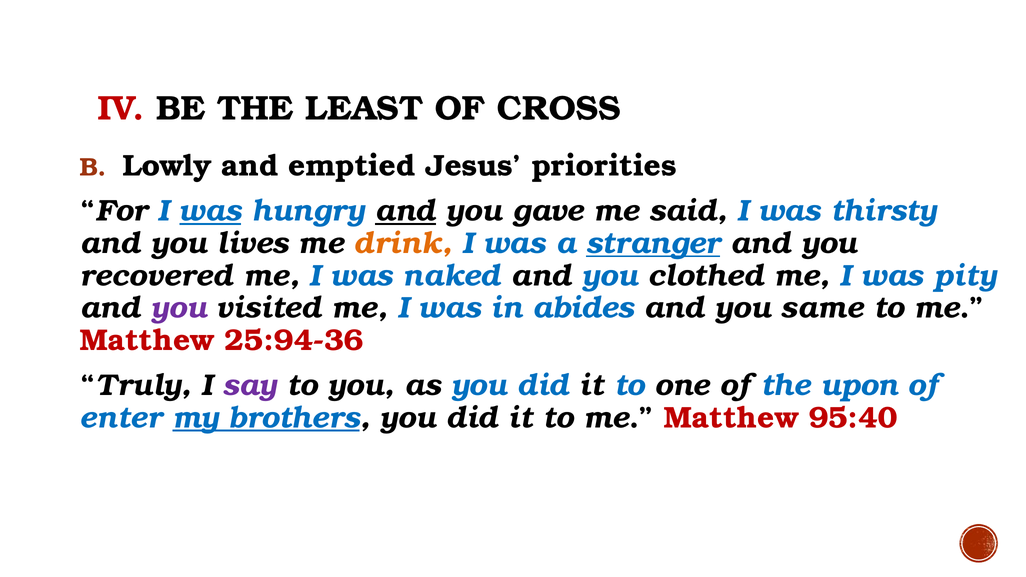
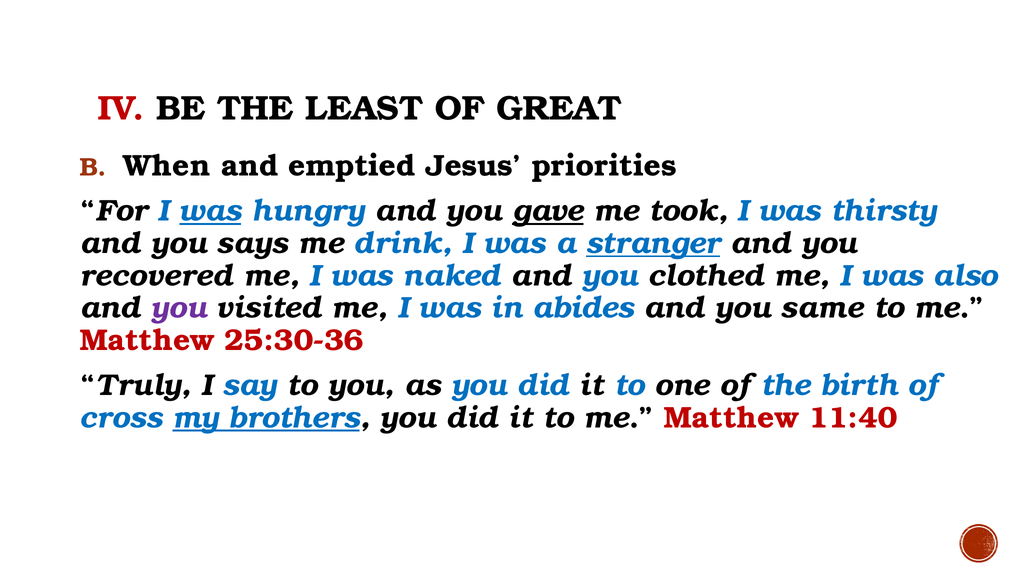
CROSS: CROSS -> GREAT (559, 108)
Lowly: Lowly -> When (167, 166)
and underline: present -> none (405, 211)
gave underline: none -> present (548, 211)
said: said -> took (688, 211)
lives: lives -> says (252, 243)
drink colour: orange -> blue (403, 243)
pity: pity -> also (965, 276)
25:94-36: 25:94-36 -> 25:30-36 (294, 340)
say colour: purple -> blue (250, 385)
upon: upon -> birth (859, 385)
enter: enter -> cross (121, 418)
95:40: 95:40 -> 11:40 (853, 418)
